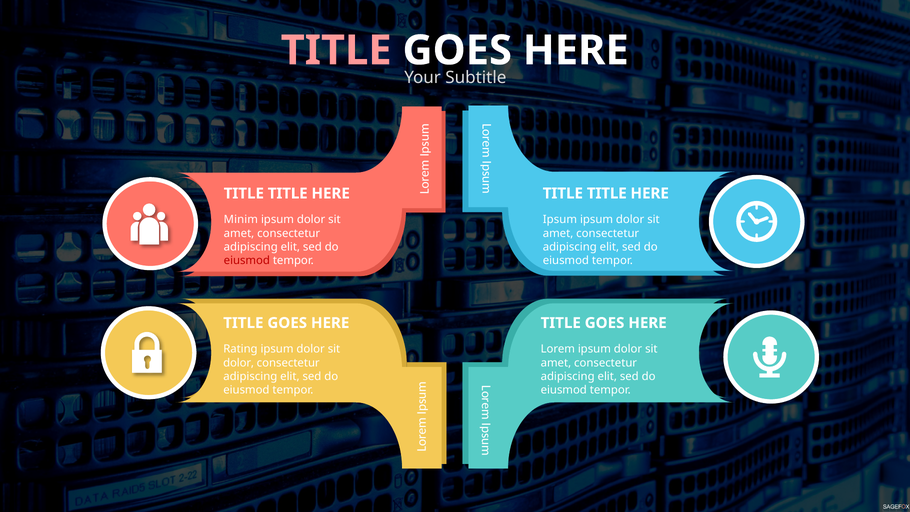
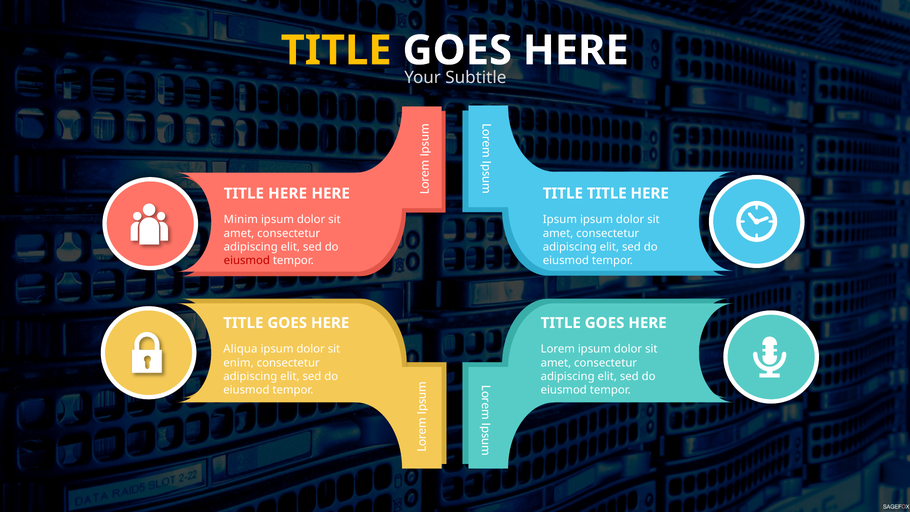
TITLE colour: pink -> yellow (336, 51)
TITLE: TITLE -> HERE (288, 193)
Rating: Rating -> Aliqua (240, 349)
dolor: dolor -> enim (239, 363)
